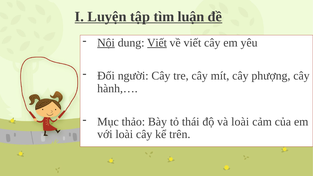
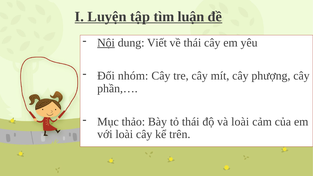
Viết underline: present -> none (157, 43)
về viết: viết -> thái (192, 43)
người: người -> nhóm (133, 76)
hành,…: hành,… -> phần,… (117, 89)
